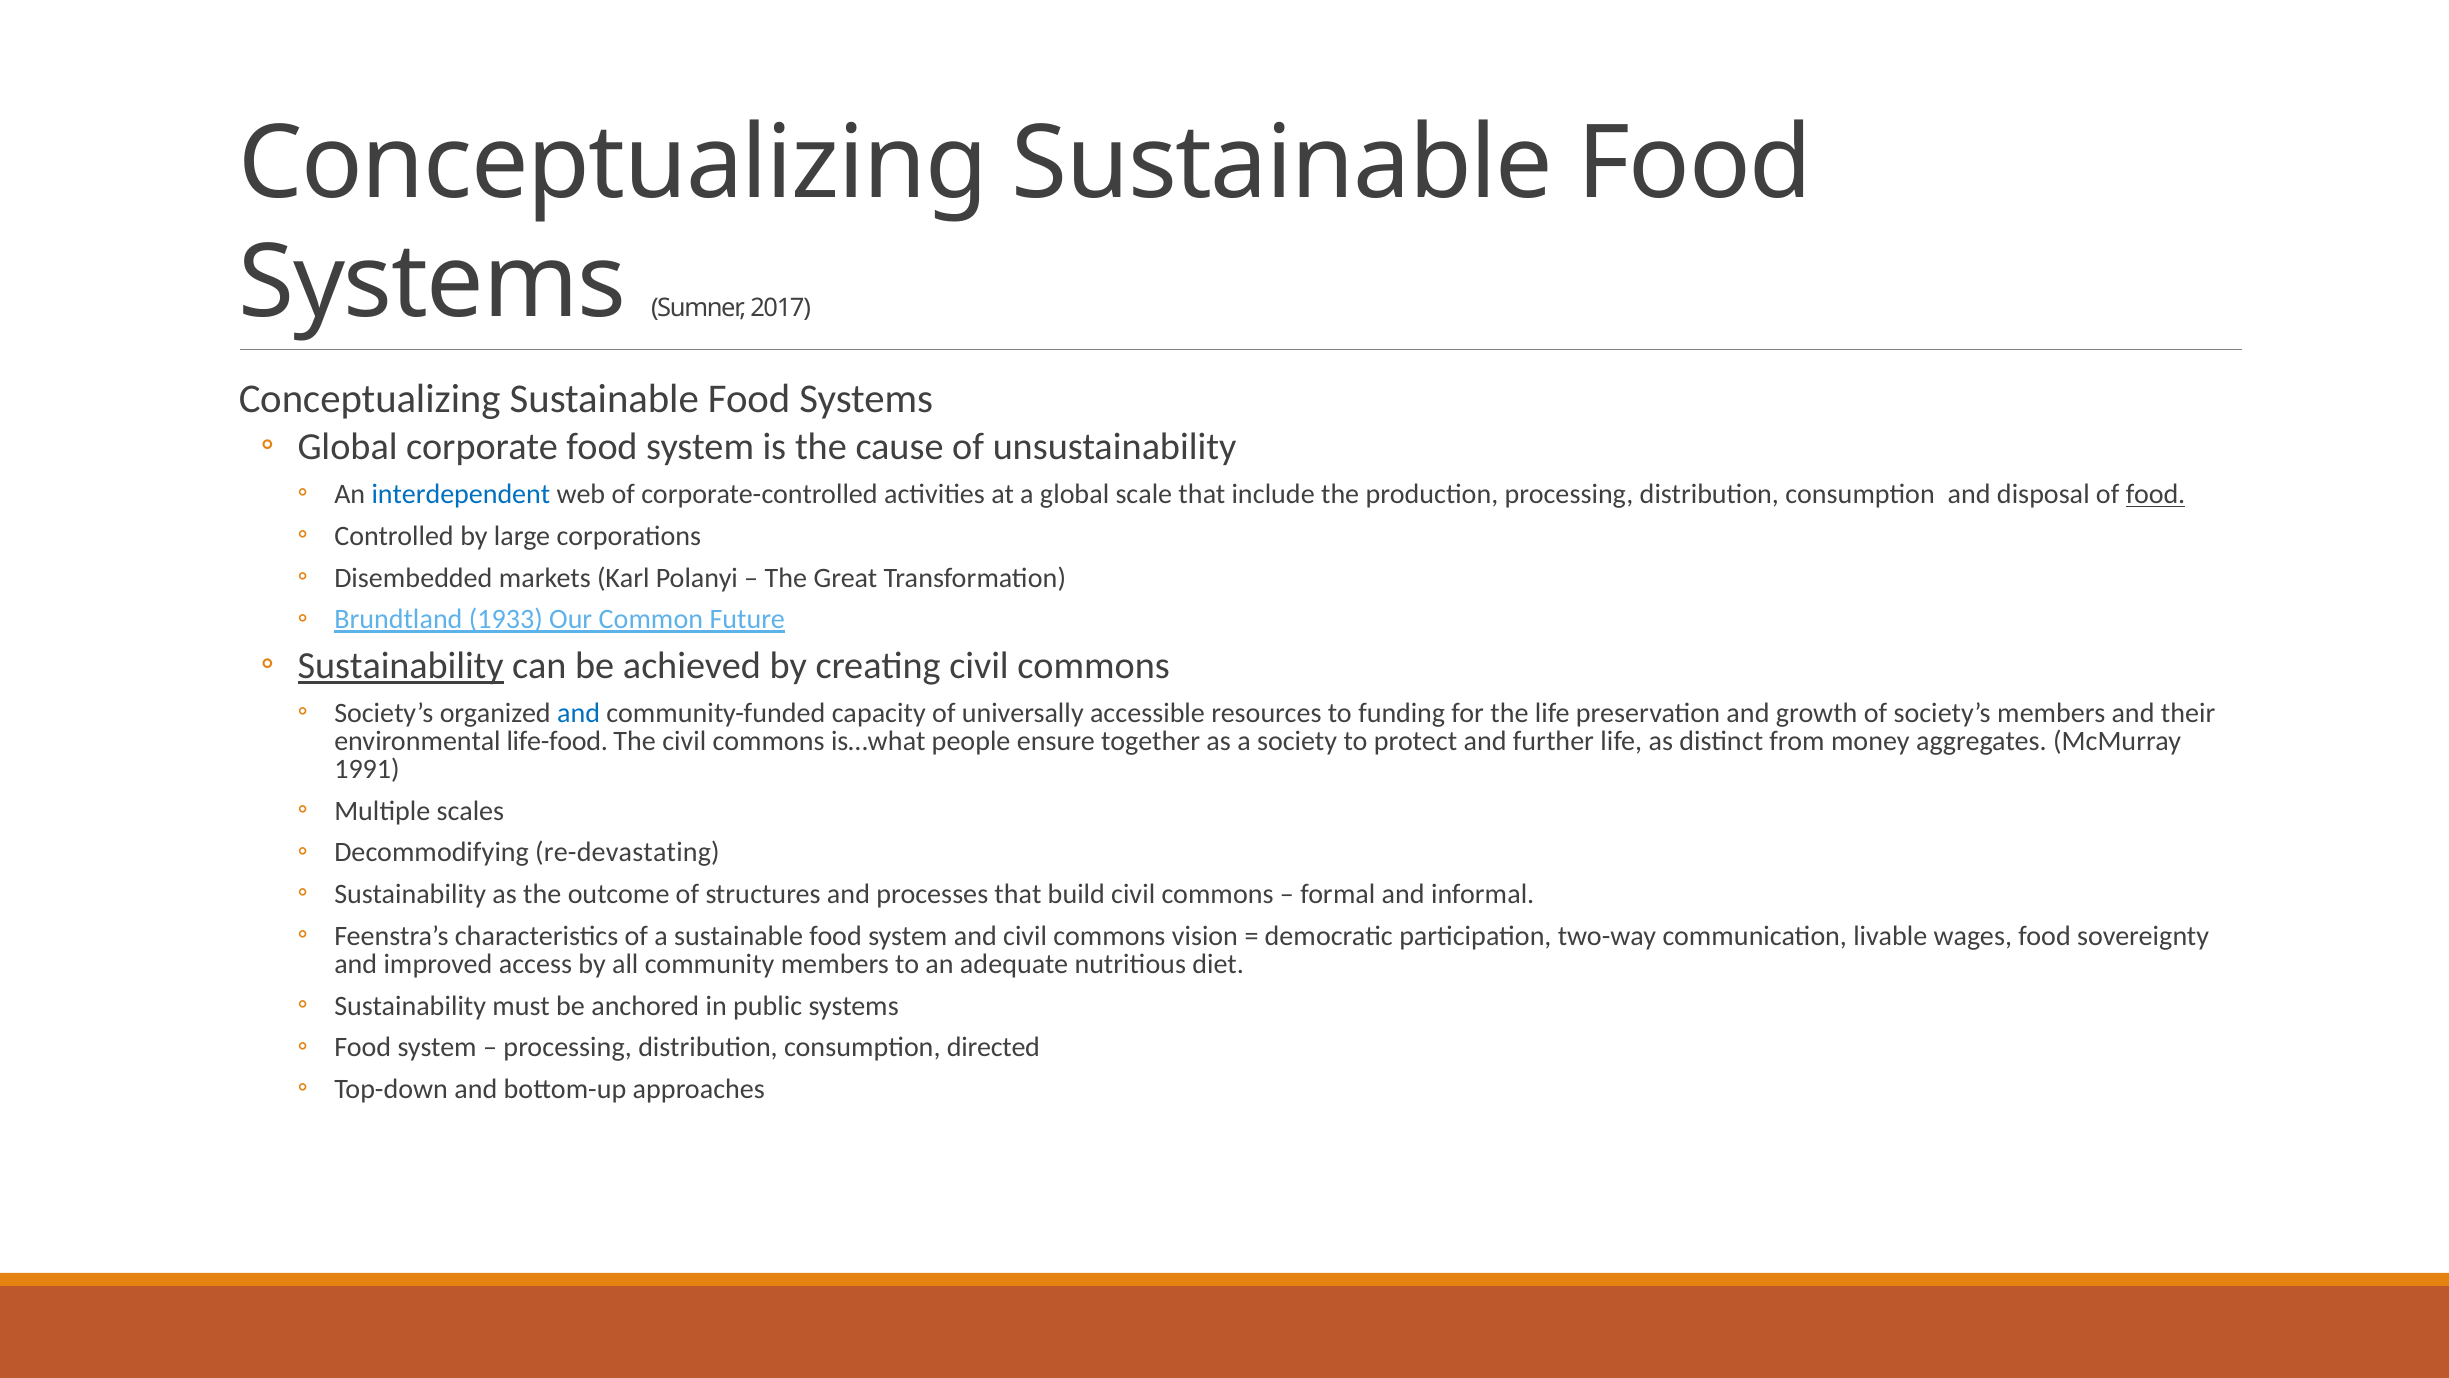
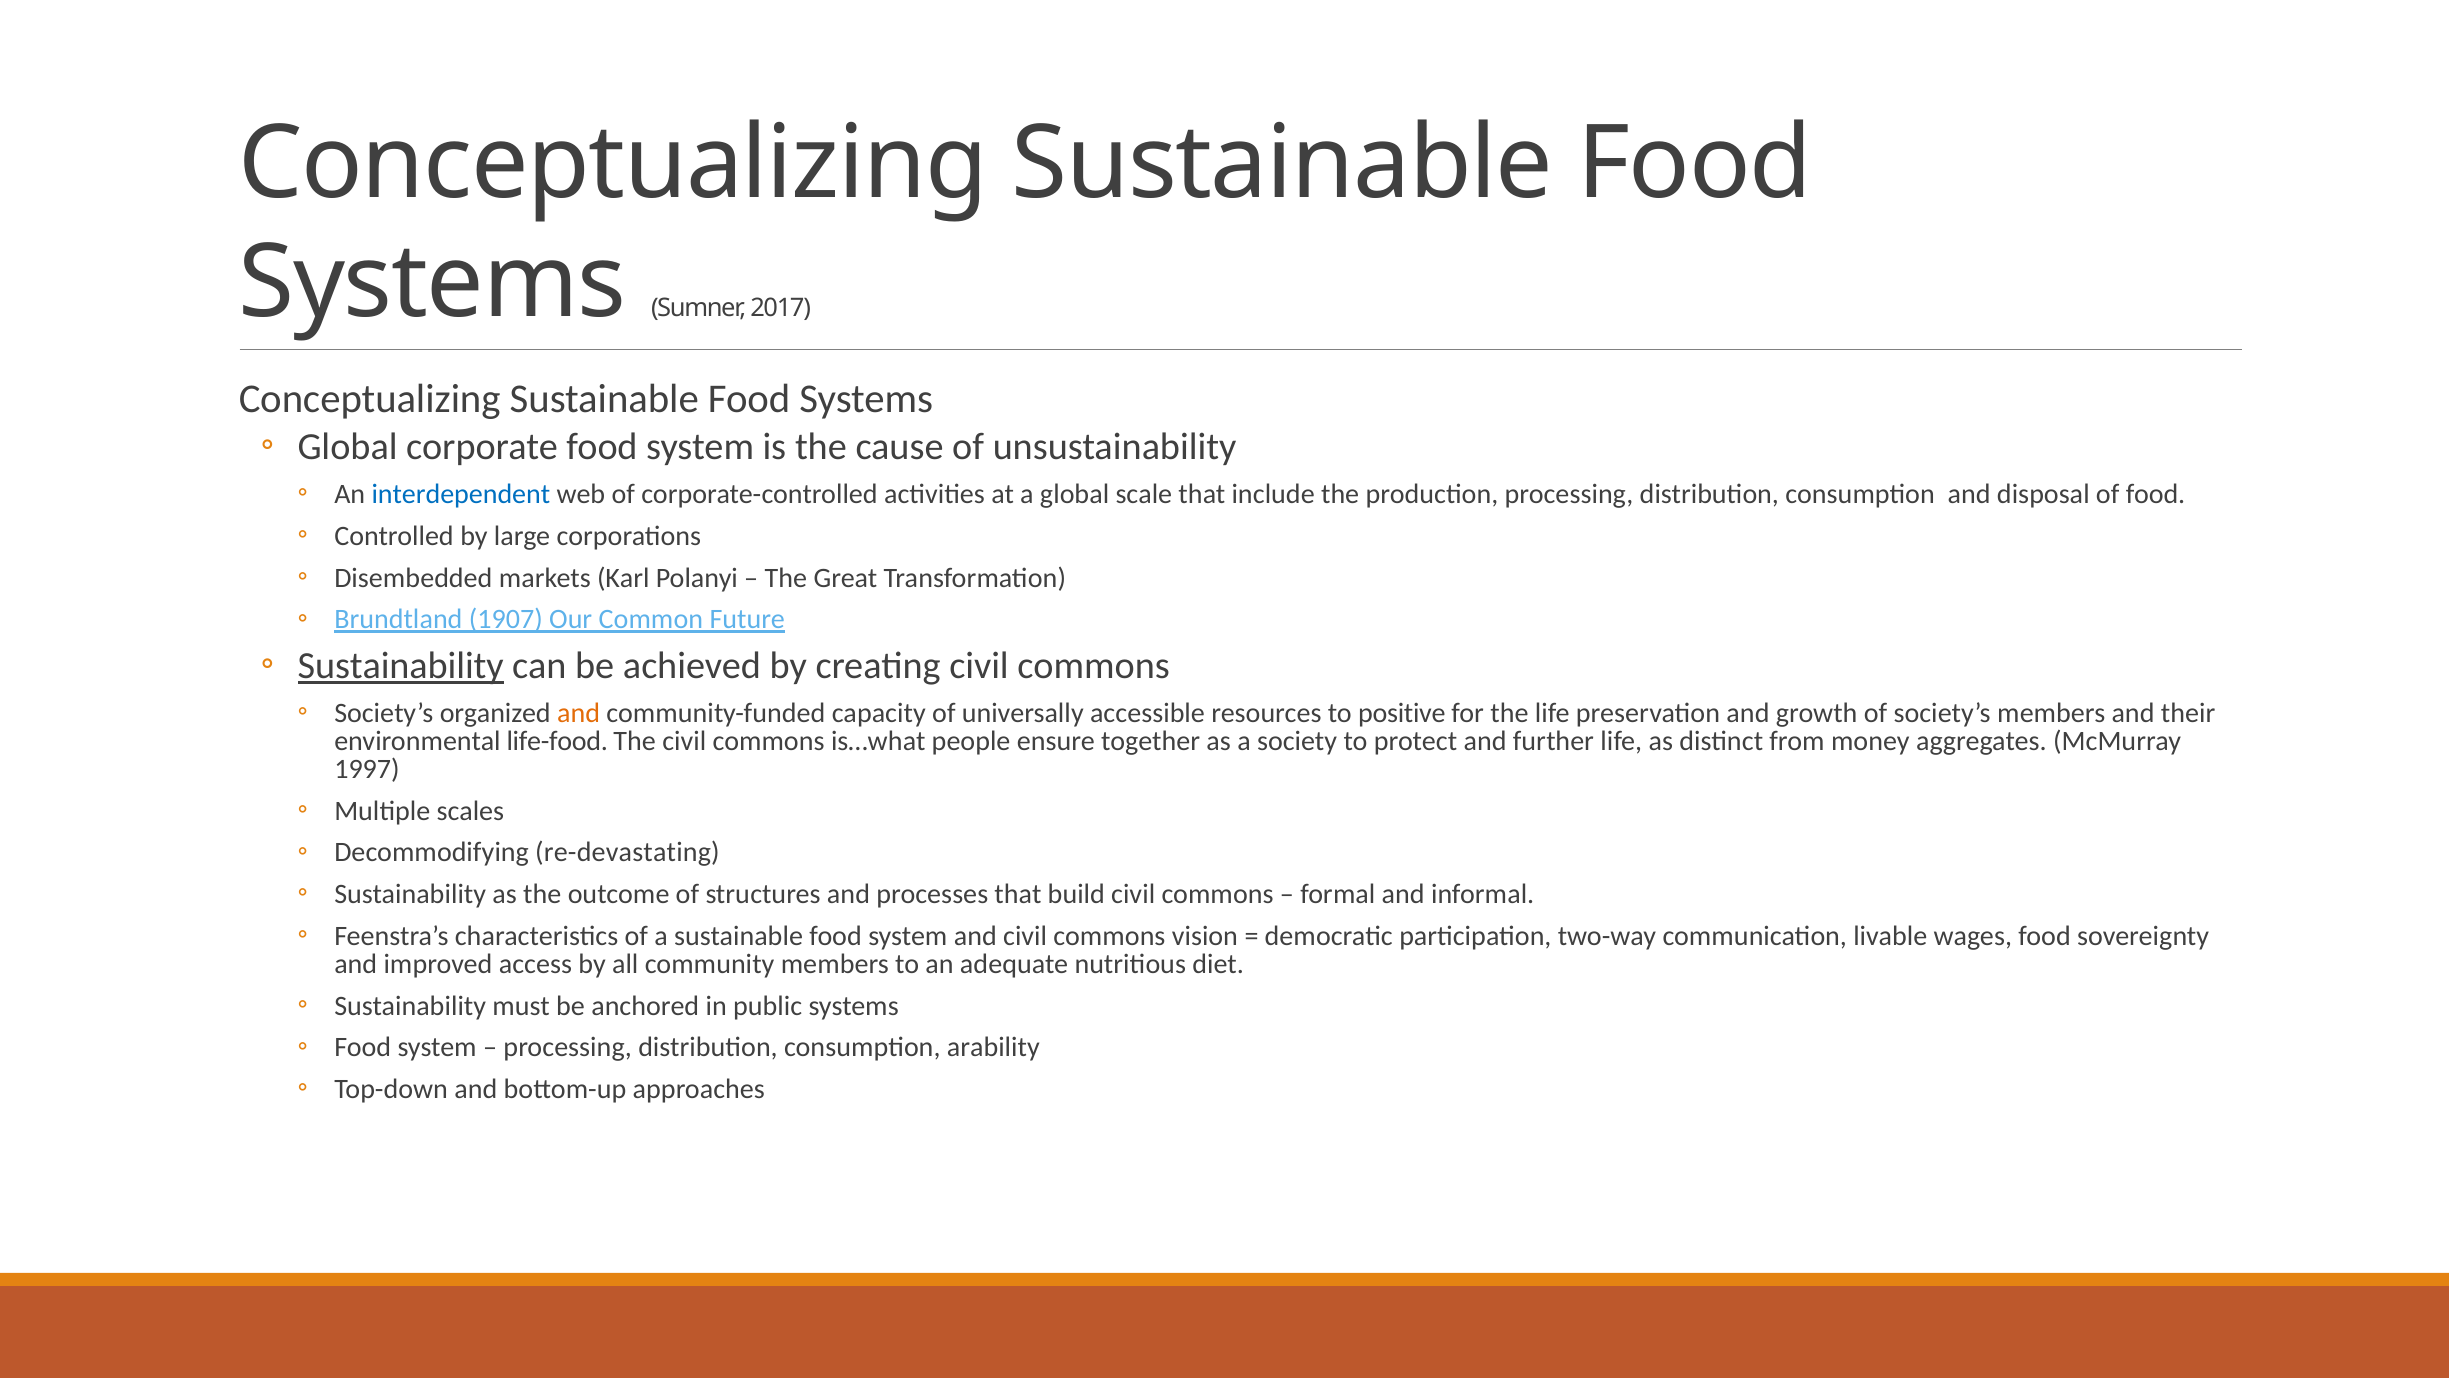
food underline: present -> none (2156, 494)
1933: 1933 -> 1907 (506, 619)
and colour: blue -> orange (579, 713)
funding: funding -> positive (1402, 713)
1991: 1991 -> 1997 (367, 769)
directed: directed -> arability (993, 1047)
